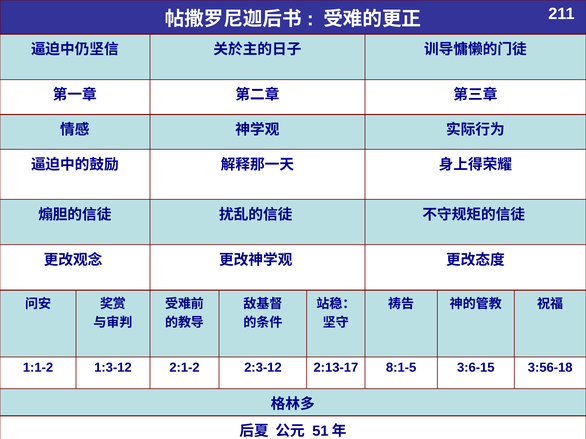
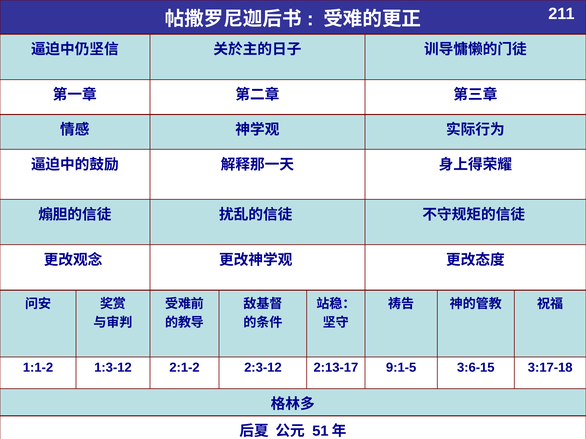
8:1-5: 8:1-5 -> 9:1-5 (401, 368)
3:56-18: 3:56-18 -> 3:17-18 (550, 368)
